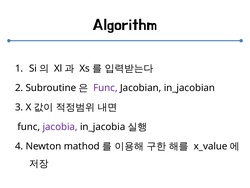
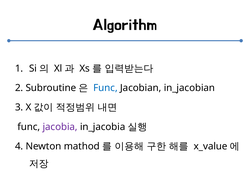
Func colour: purple -> blue (105, 88)
